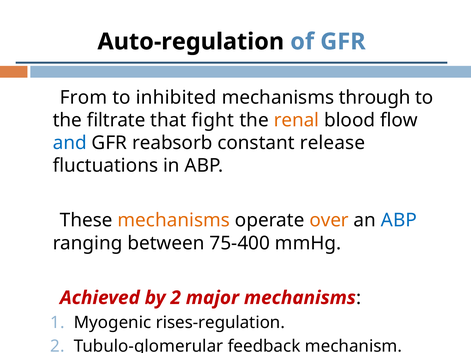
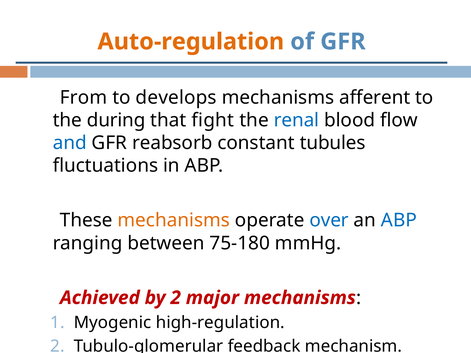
Auto-regulation colour: black -> orange (191, 42)
inhibited: inhibited -> develops (176, 97)
through: through -> afferent (375, 97)
filtrate: filtrate -> during (116, 120)
renal colour: orange -> blue (296, 120)
release: release -> tubules (333, 143)
over colour: orange -> blue (329, 221)
75-400: 75-400 -> 75-180 (240, 243)
rises-regulation: rises-regulation -> high-regulation (220, 323)
